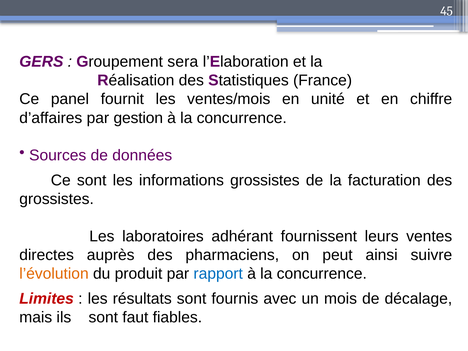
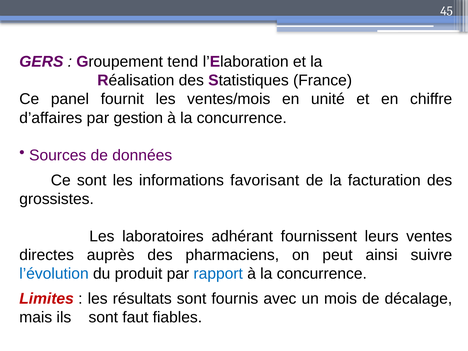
sera: sera -> tend (183, 62)
informations grossistes: grossistes -> favorisant (265, 180)
l’évolution colour: orange -> blue (54, 274)
